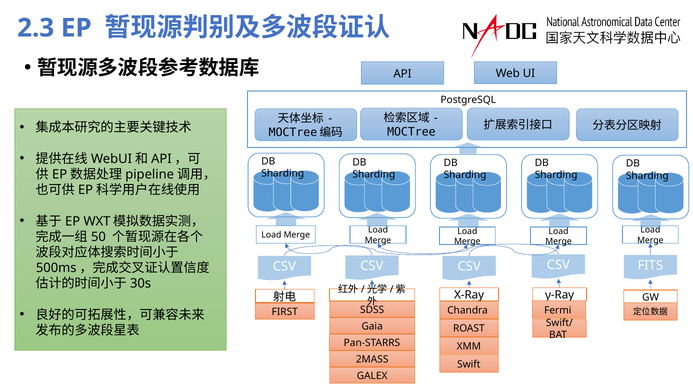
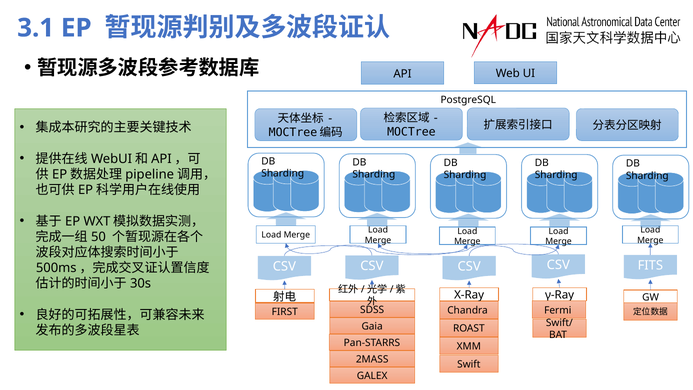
2.3: 2.3 -> 3.1 (36, 28)
